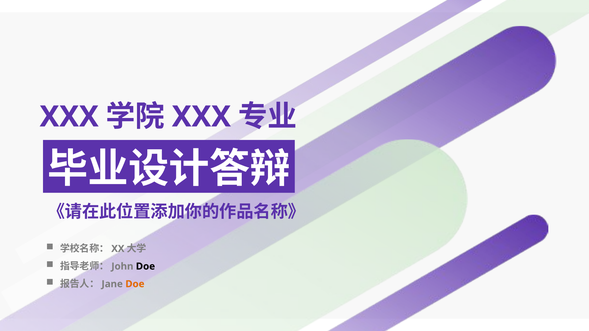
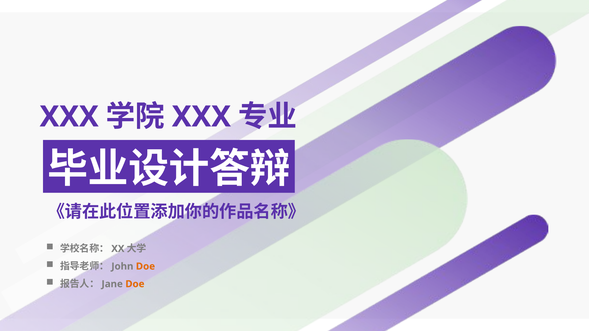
Doe colour: black -> orange (145, 267)
